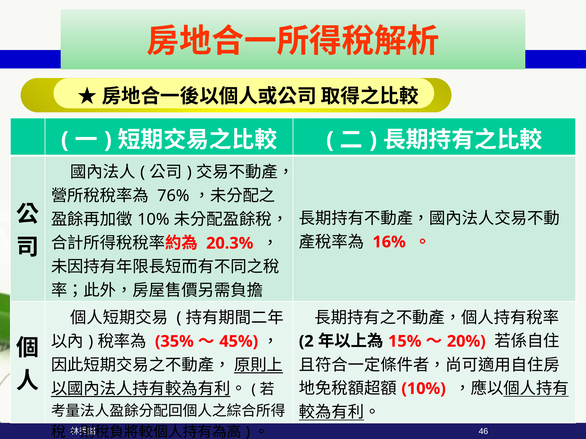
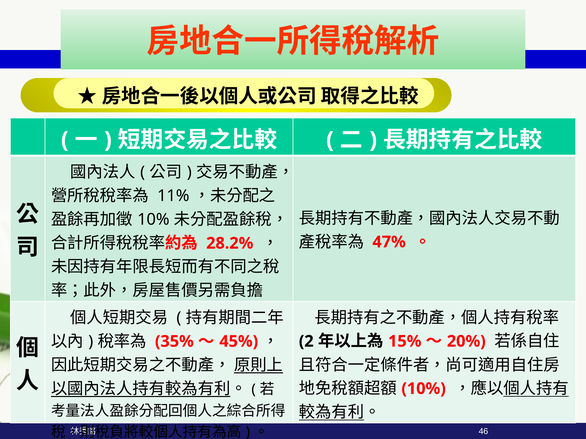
76%: 76% -> 11% (173, 196)
16%: 16% -> 47% (389, 242)
20.3%: 20.3% -> 28.2% (230, 244)
